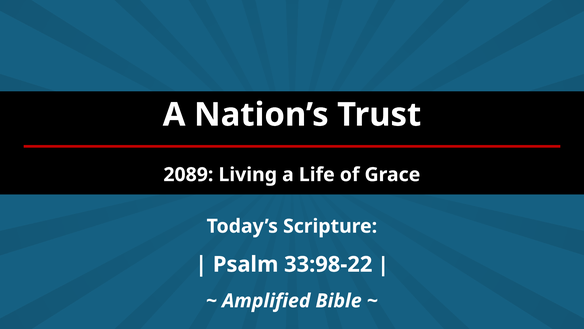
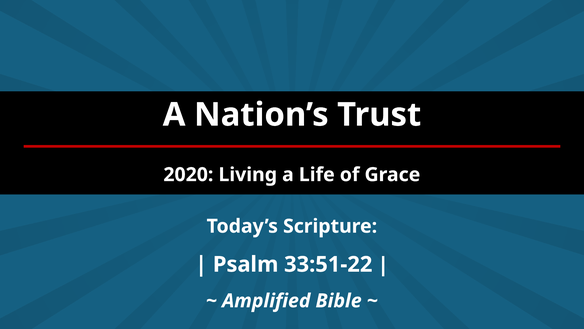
2089: 2089 -> 2020 (188, 174)
33:98-22: 33:98-22 -> 33:51-22 (328, 264)
